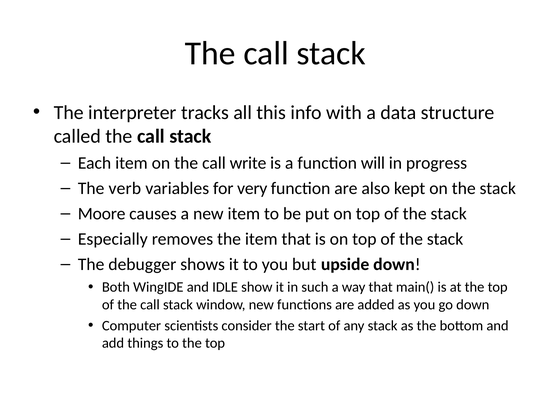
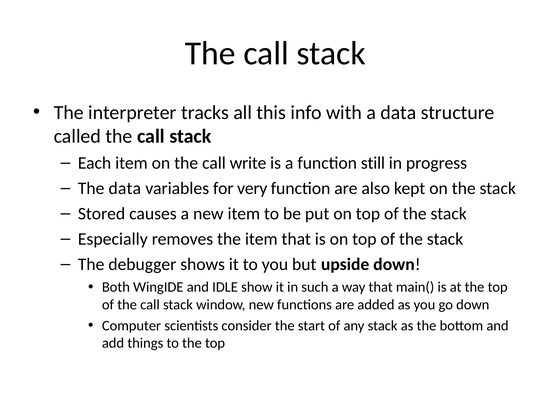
will: will -> still (373, 163)
The verb: verb -> data (125, 188)
Moore: Moore -> Stored (102, 214)
